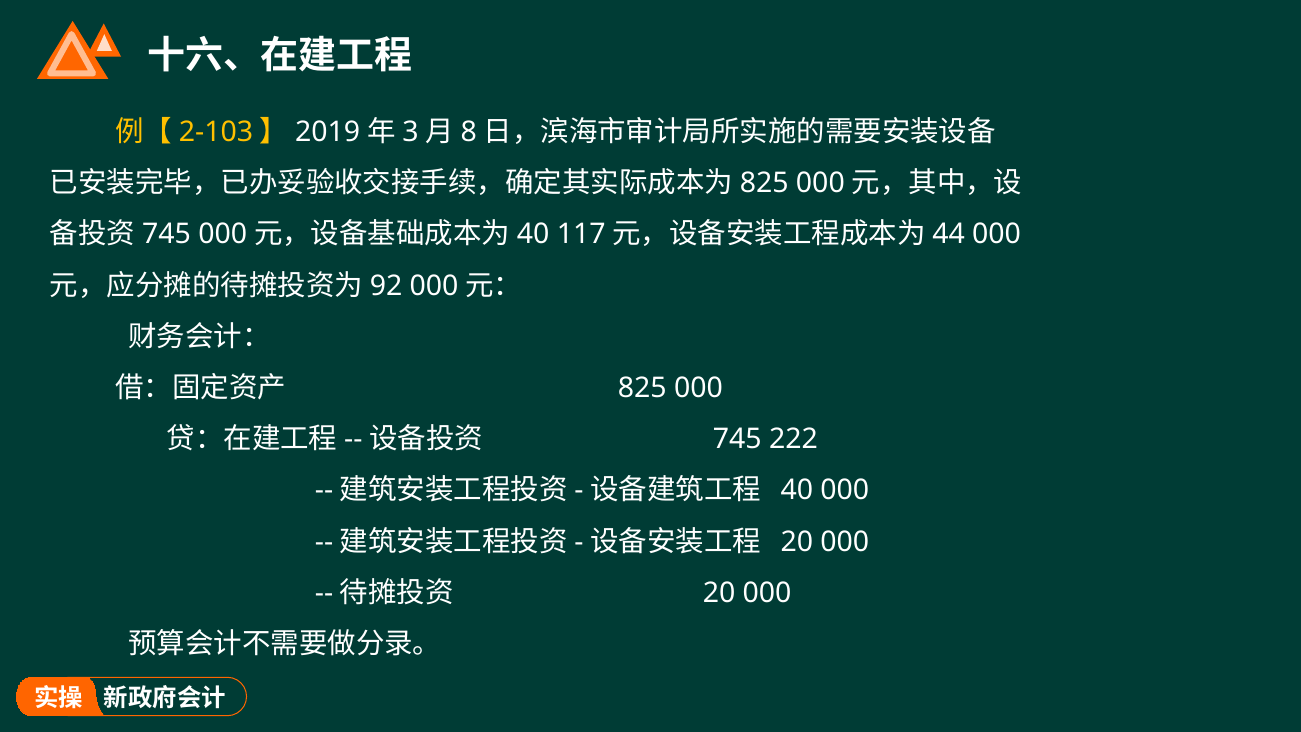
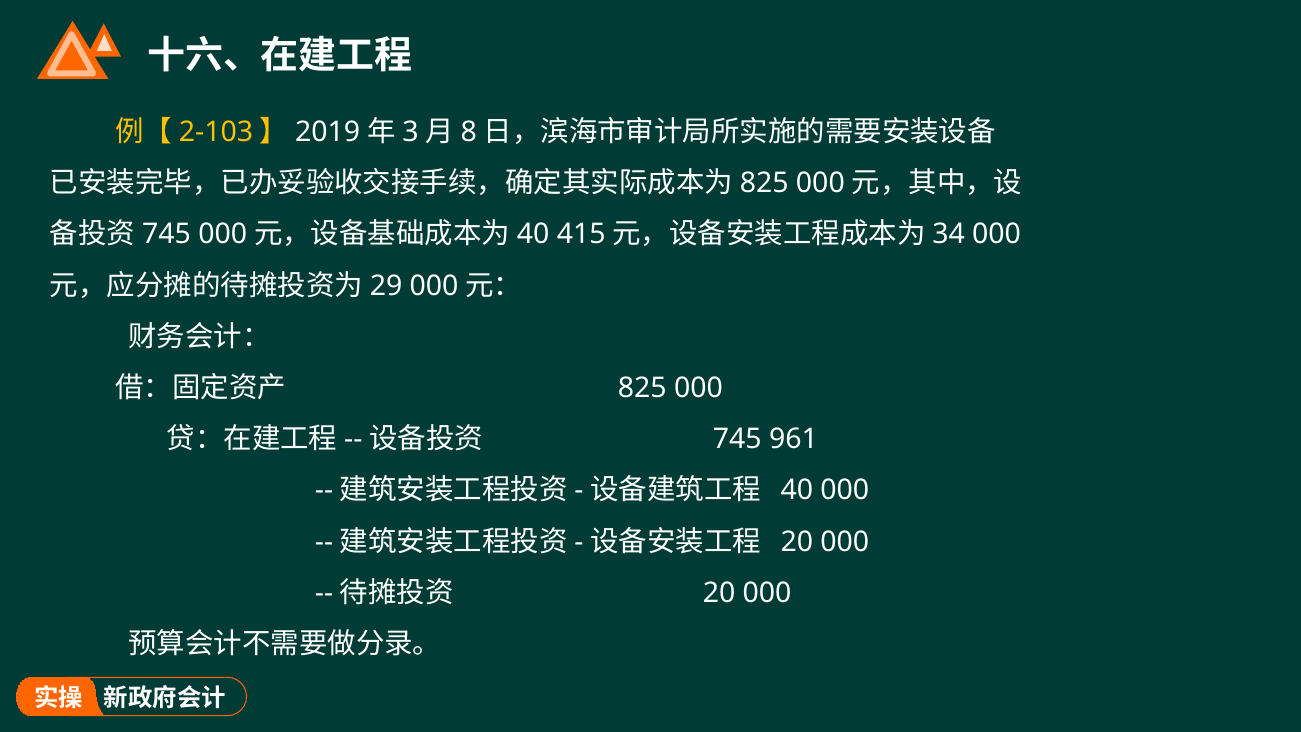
117: 117 -> 415 (581, 234)
44: 44 -> 34 (949, 234)
92: 92 -> 29 (386, 286)
222: 222 -> 961 (793, 439)
